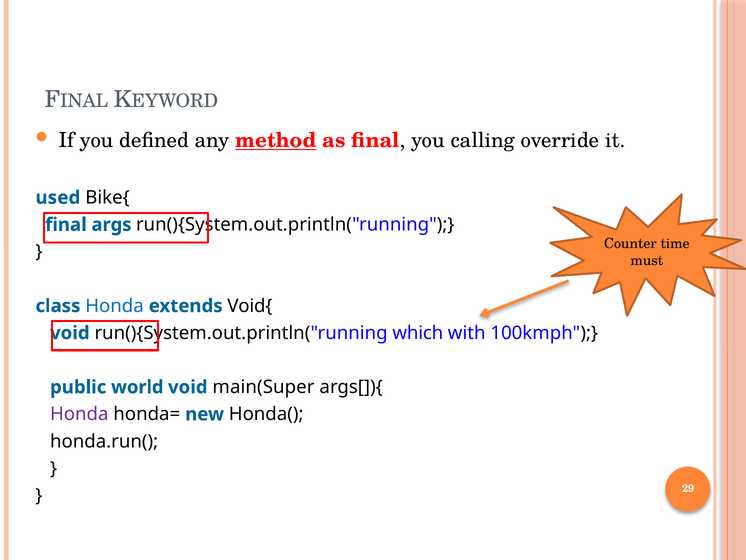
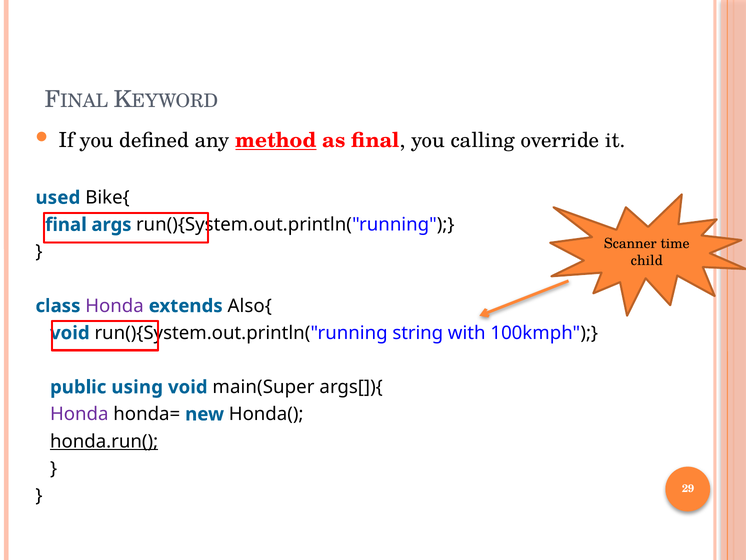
Counter: Counter -> Scanner (630, 244)
must: must -> child (647, 260)
Honda colour: blue -> purple (115, 306)
Void{: Void{ -> Also{ (250, 306)
which: which -> string (418, 333)
world: world -> using (137, 387)
honda.run( underline: none -> present (104, 441)
